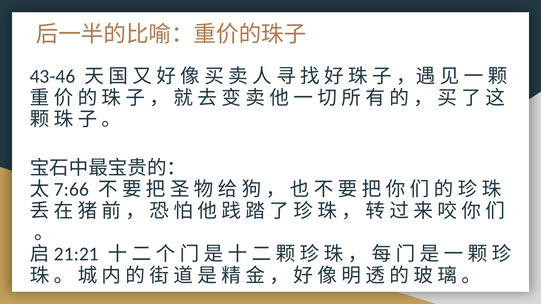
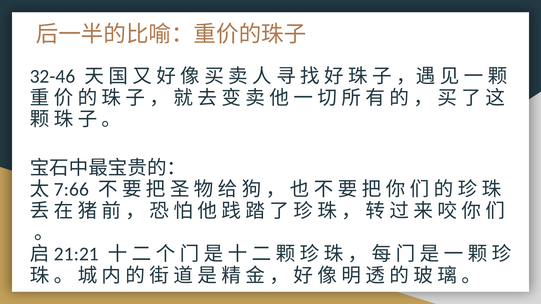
43-46: 43-46 -> 32-46 (52, 77)
